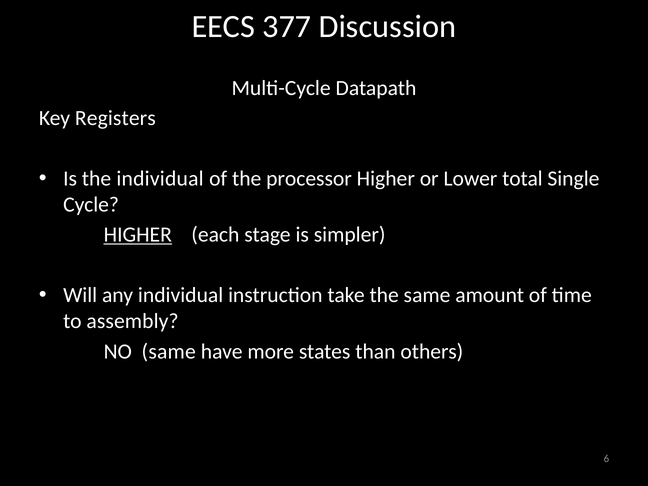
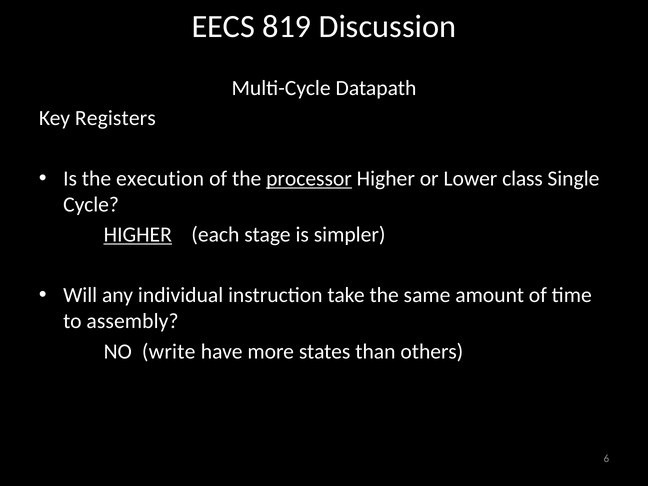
377: 377 -> 819 (287, 27)
the individual: individual -> execution (160, 179)
processor underline: none -> present (309, 179)
total: total -> class (522, 179)
NO same: same -> write (169, 351)
